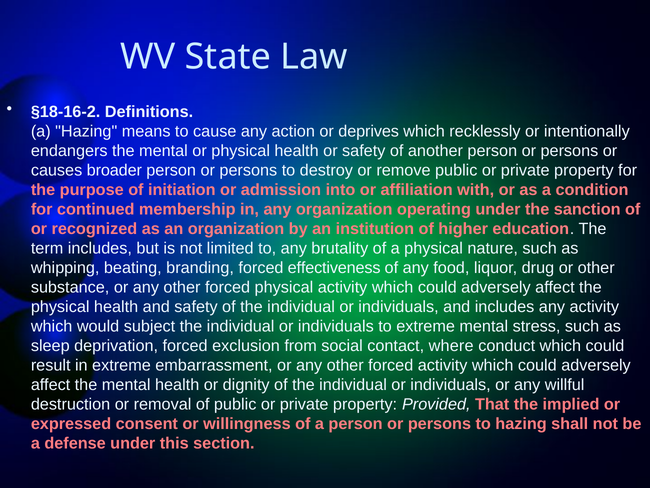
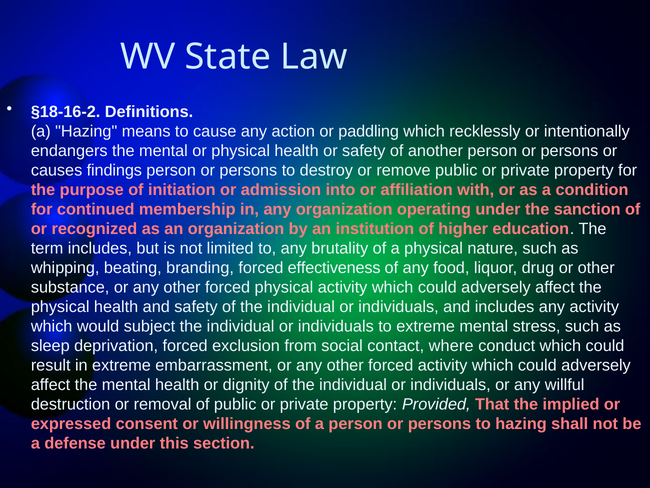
deprives: deprives -> paddling (369, 131)
broader: broader -> findings (114, 170)
